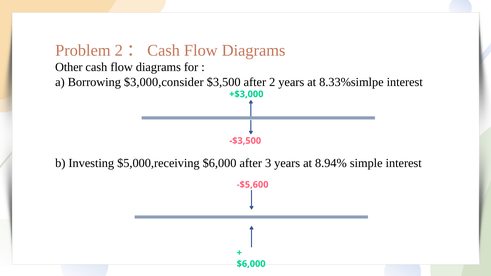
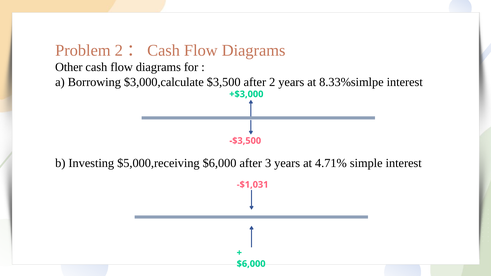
$3,000,consider: $3,000,consider -> $3,000,calculate (164, 82)
8.94%: 8.94% -> 4.71% (331, 163)
-$5,600: -$5,600 -> -$1,031 (253, 185)
